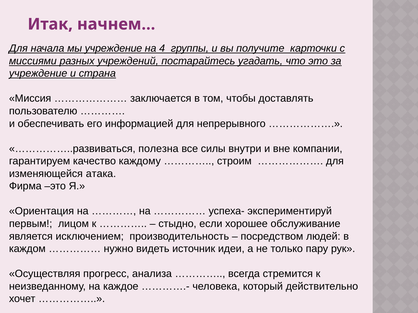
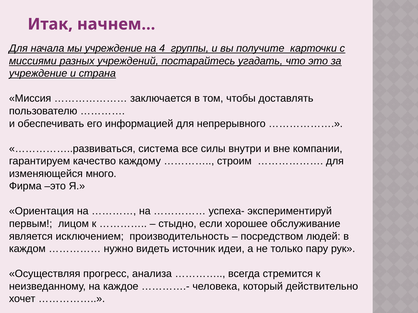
полезна: полезна -> система (158, 149)
атака: атака -> много (101, 174)
